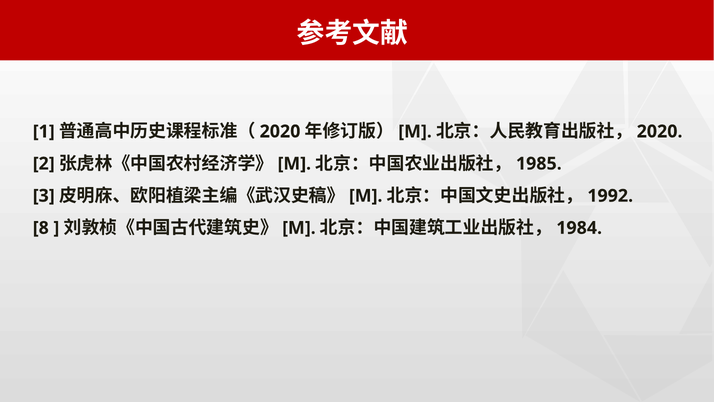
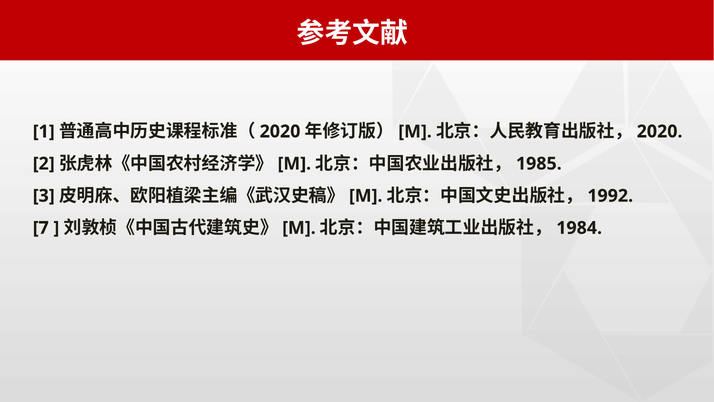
8: 8 -> 7 (41, 228)
